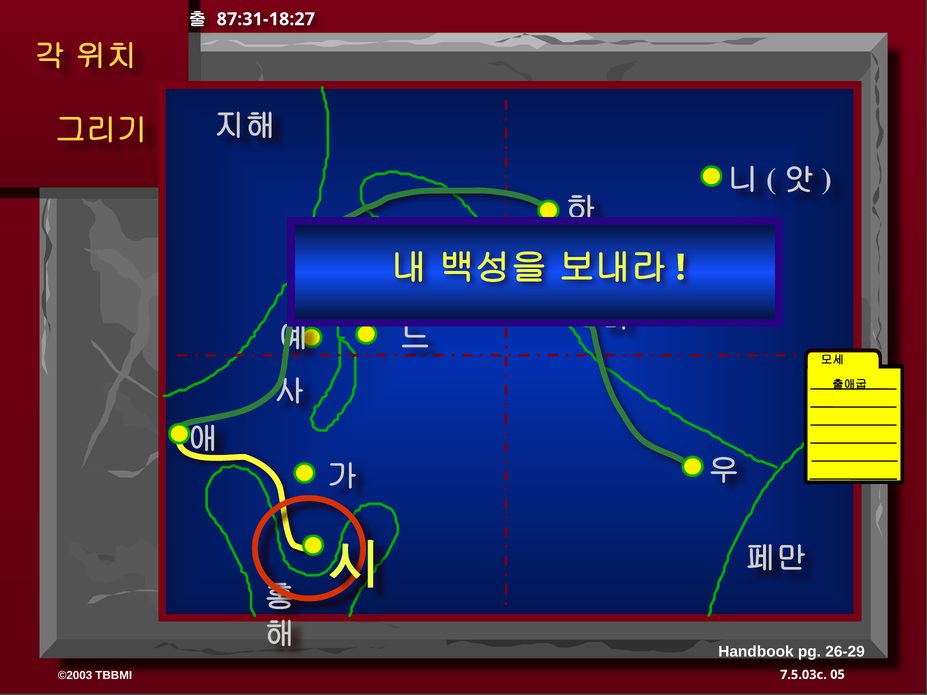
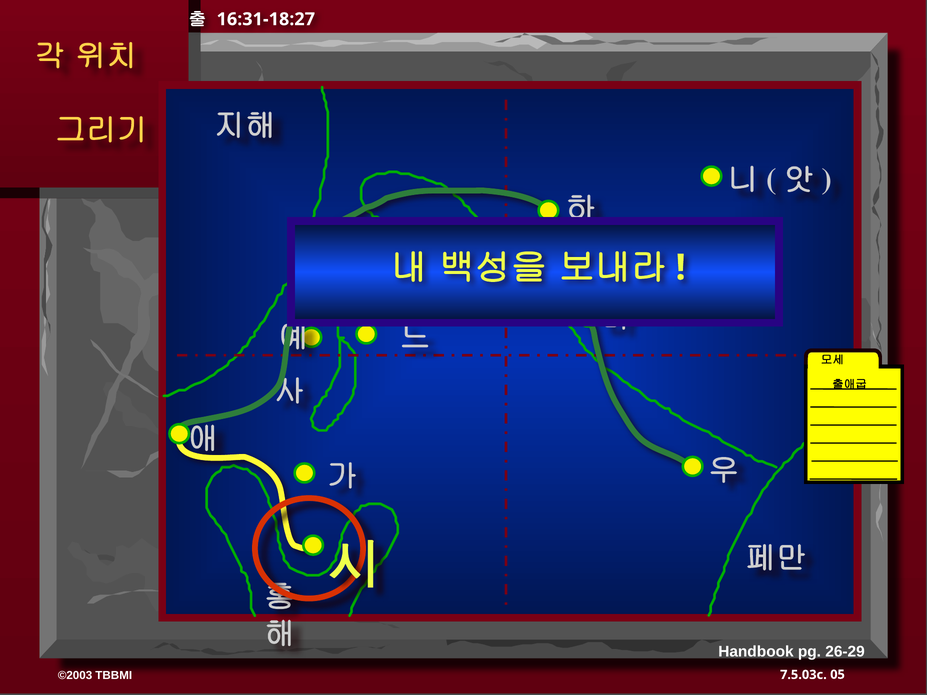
87:31-18:27: 87:31-18:27 -> 16:31-18:27 (266, 19)
